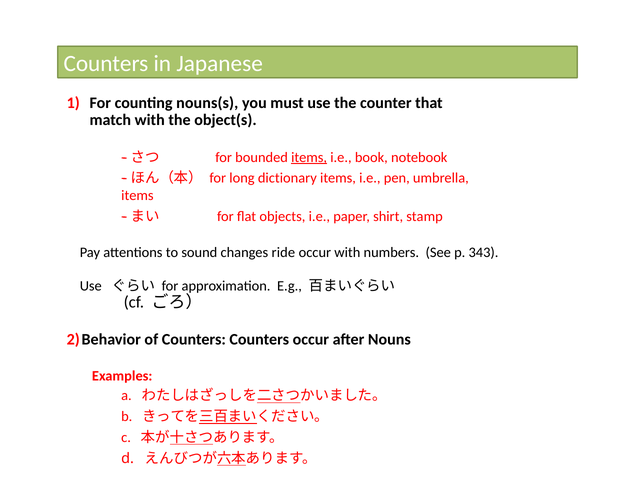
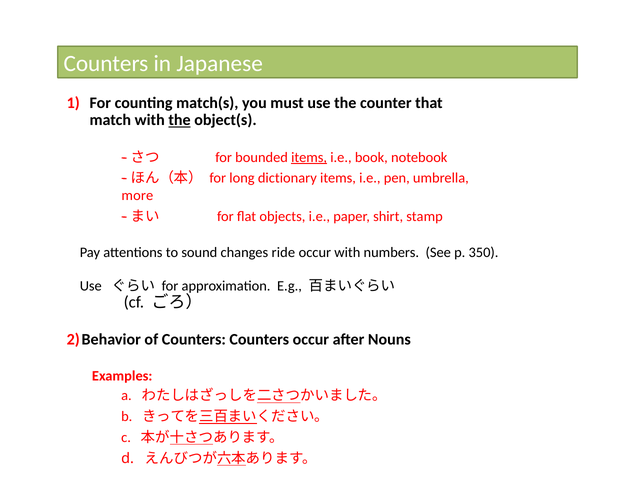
nouns(s: nouns(s -> match(s (207, 103)
the underline: none -> present (179, 120)
items: items -> more (137, 195)
343: 343 -> 350 (484, 252)
